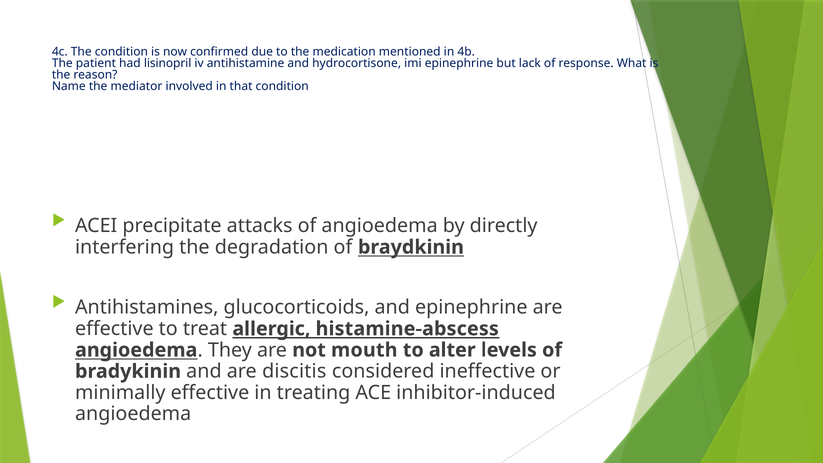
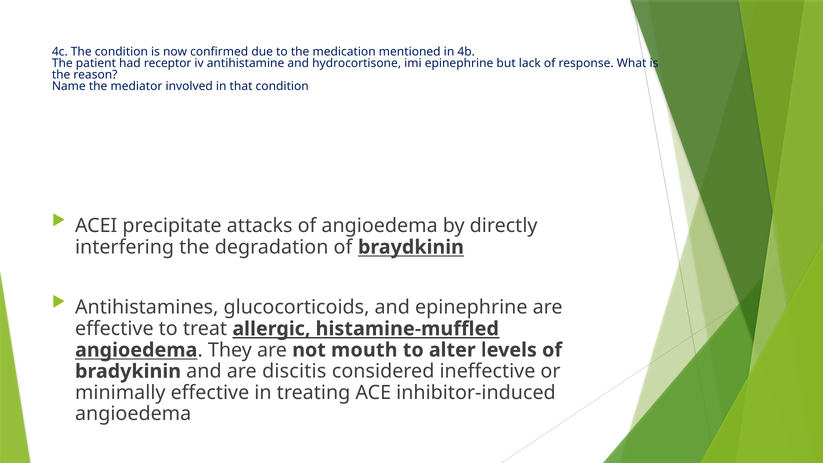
lisinopril: lisinopril -> receptor (168, 63)
histamine-abscess: histamine-abscess -> histamine-muffled (407, 329)
